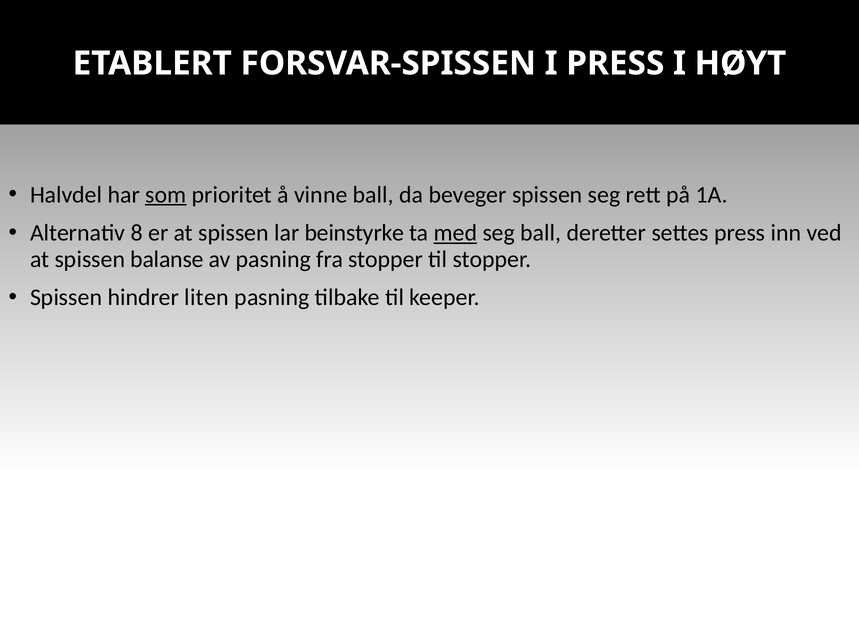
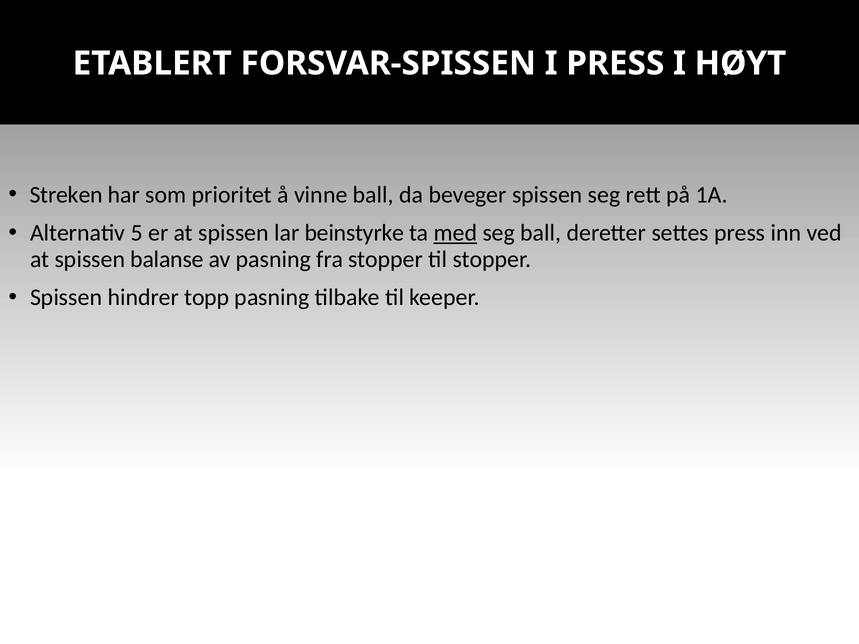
Halvdel: Halvdel -> Streken (66, 195)
som underline: present -> none (166, 195)
8: 8 -> 5 (137, 233)
liten: liten -> topp (207, 298)
